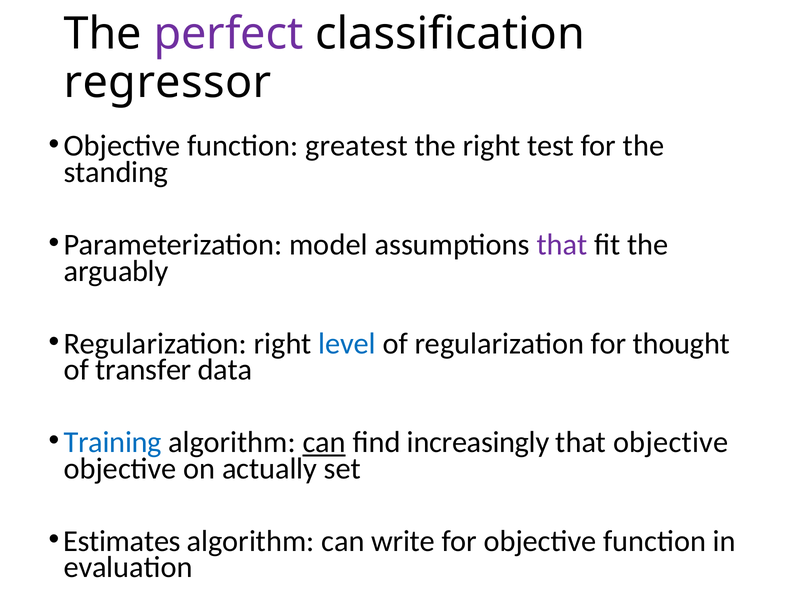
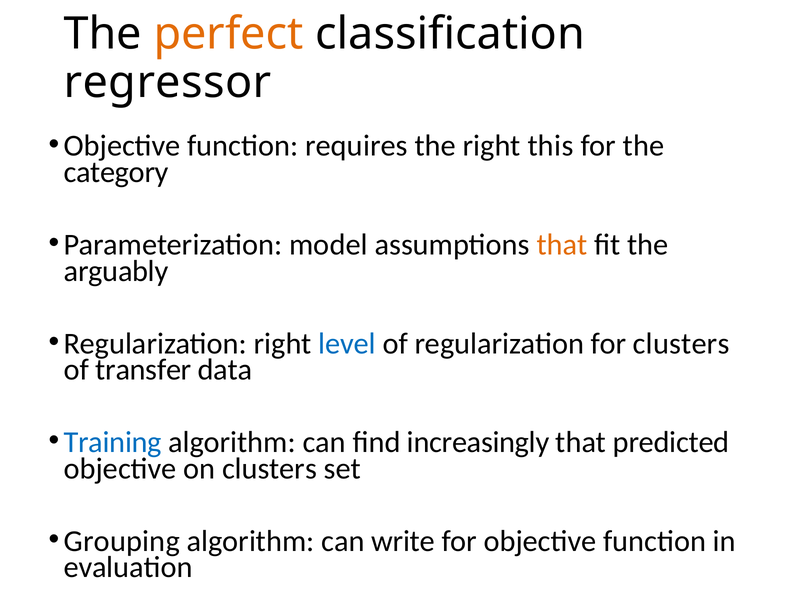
perfect colour: purple -> orange (229, 34)
greatest: greatest -> requires (356, 146)
test: test -> this (550, 146)
standing: standing -> category (116, 172)
that colour: purple -> orange (562, 245)
for thought: thought -> clusters (681, 344)
can underline: present -> none (324, 443)
that objective: objective -> predicted (671, 443)
on actually: actually -> clusters (269, 469)
Estimates: Estimates -> Grouping (122, 542)
